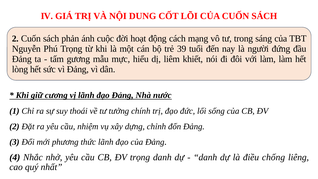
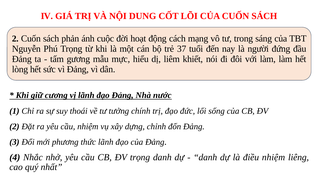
39: 39 -> 37 (182, 49)
điều chống: chống -> nhiệm (274, 157)
